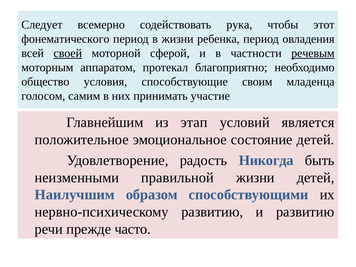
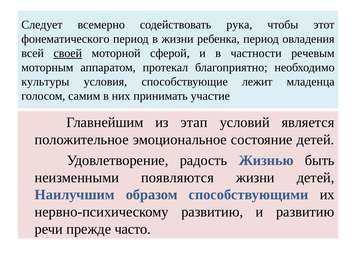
речевым underline: present -> none (313, 53)
общество: общество -> культуры (45, 82)
своим: своим -> лежит (257, 82)
Никогда: Никогда -> Жизнью (266, 160)
правильной: правильной -> появляются (178, 178)
